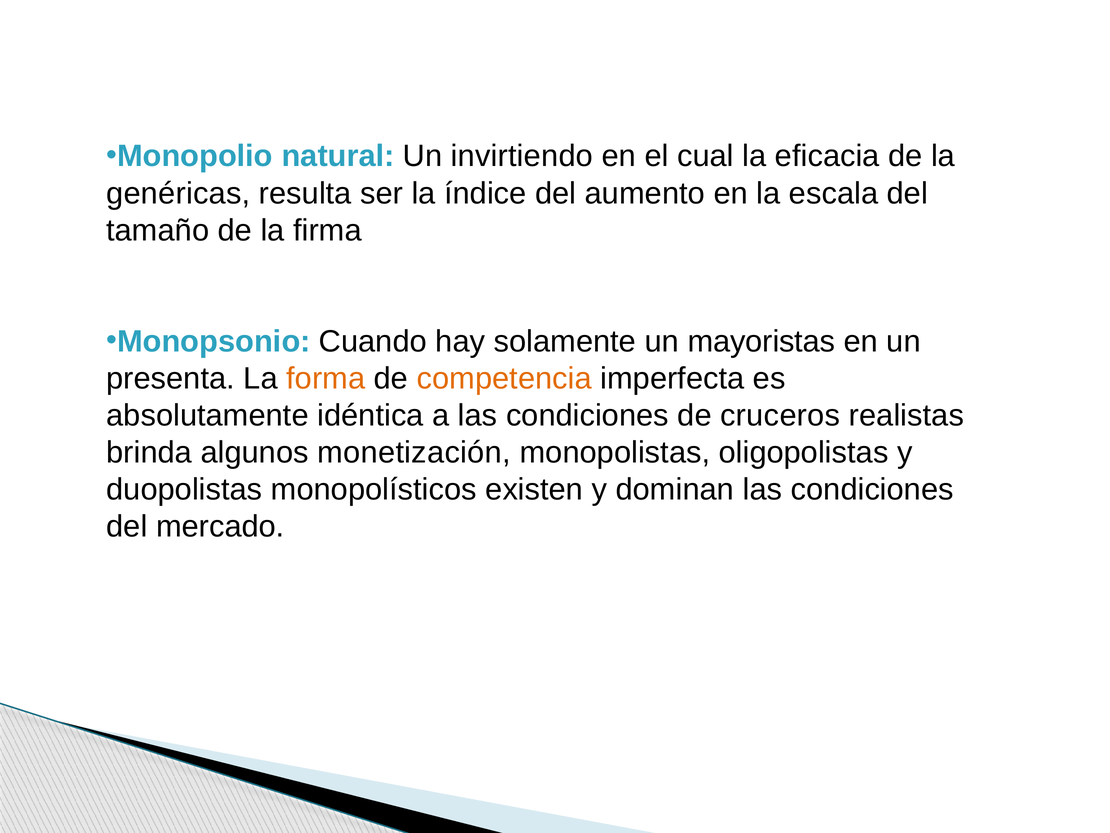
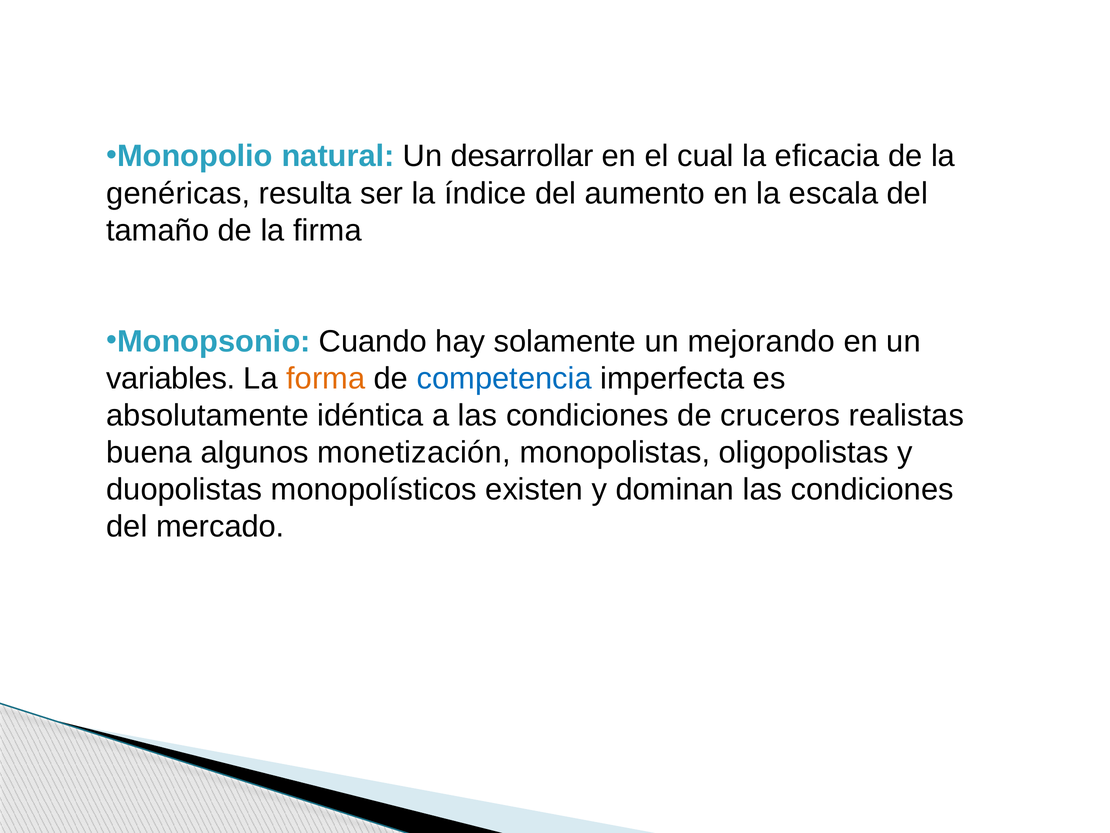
invirtiendo: invirtiendo -> desarrollar (522, 156)
mayoristas: mayoristas -> mejorando (761, 341)
presenta: presenta -> variables (171, 378)
competencia colour: orange -> blue (504, 378)
brinda: brinda -> buena (149, 452)
